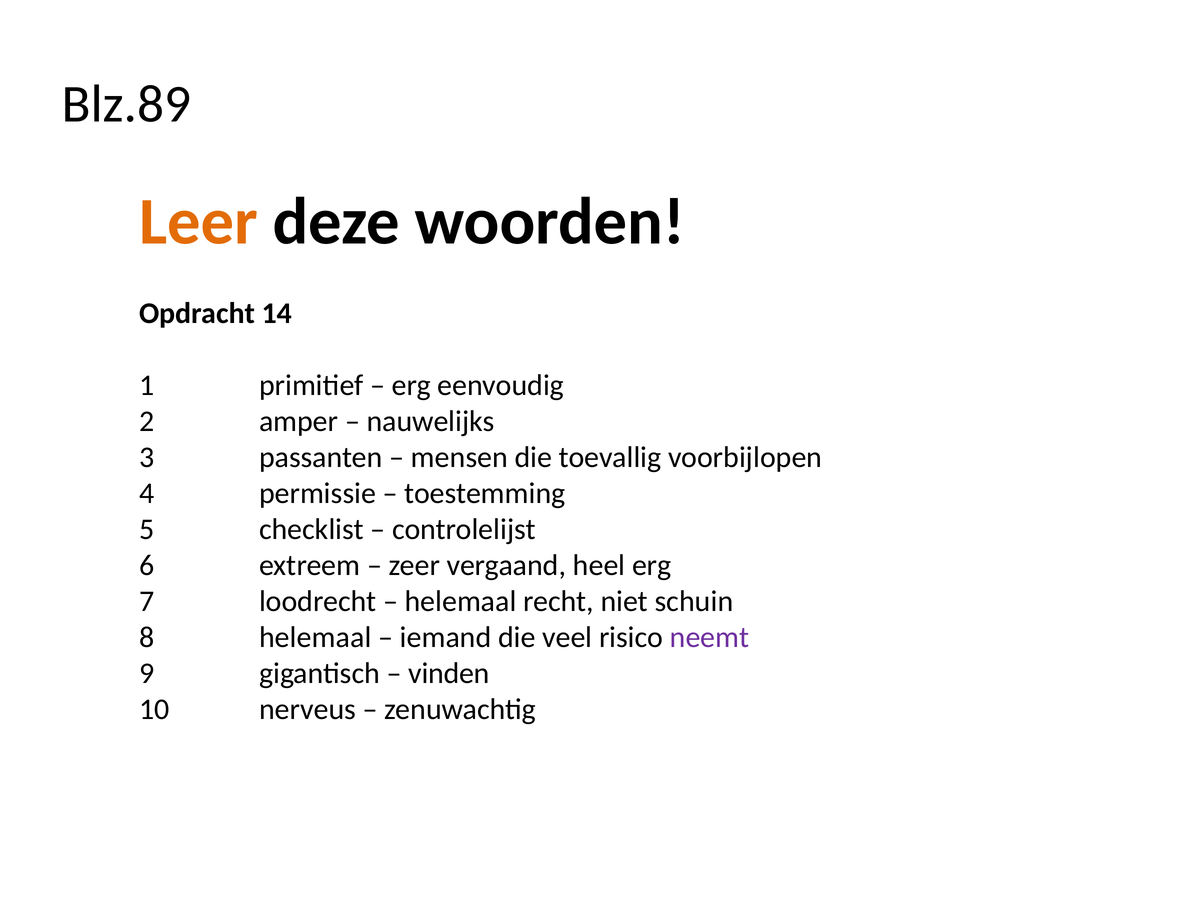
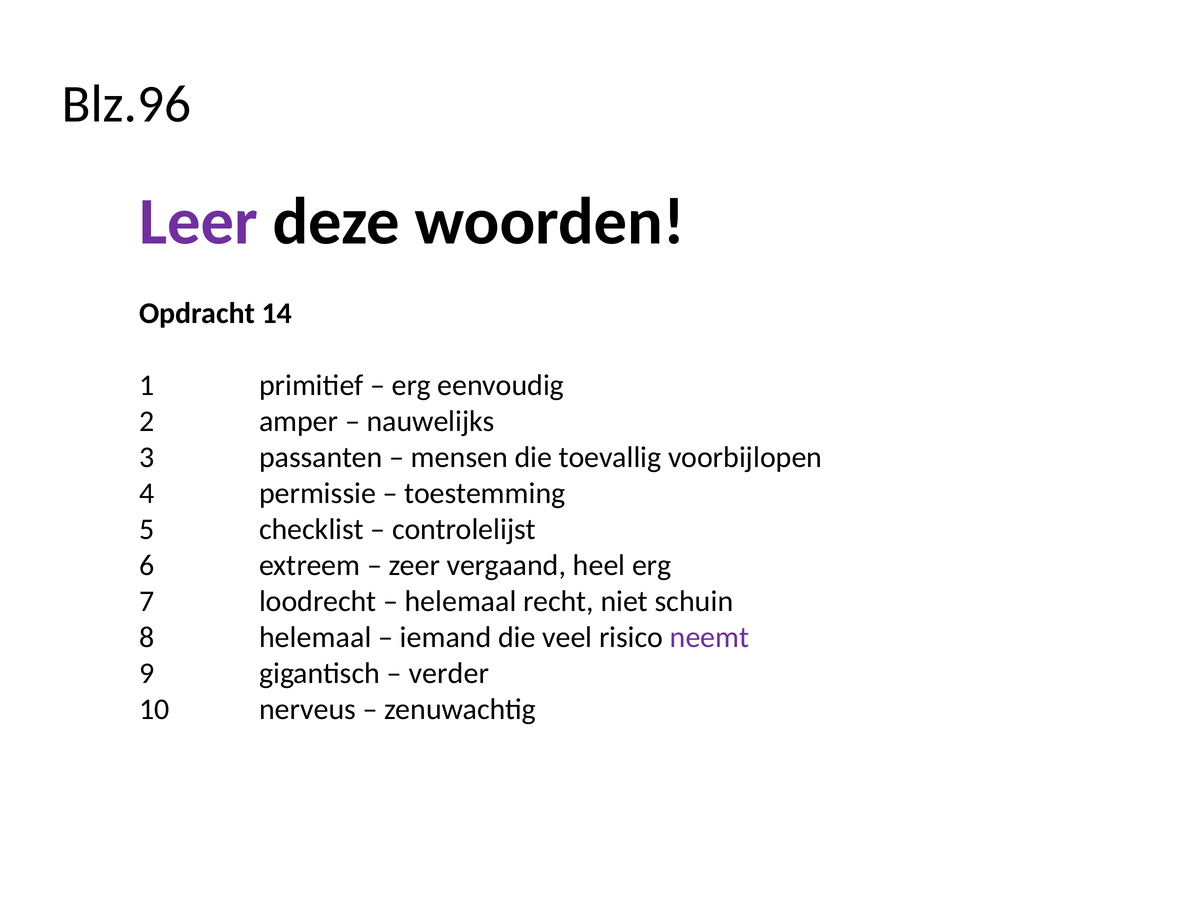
Blz.89: Blz.89 -> Blz.96 (126, 104)
Leer colour: orange -> purple (198, 222)
vinden: vinden -> verder (449, 673)
